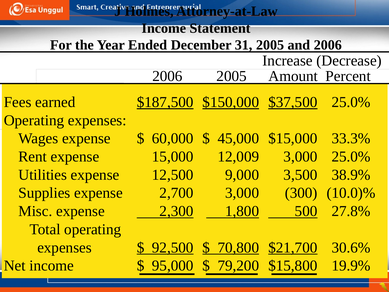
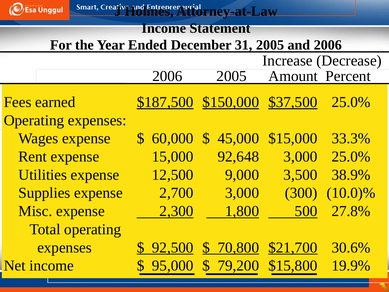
12,009: 12,009 -> 92,648 (238, 156)
